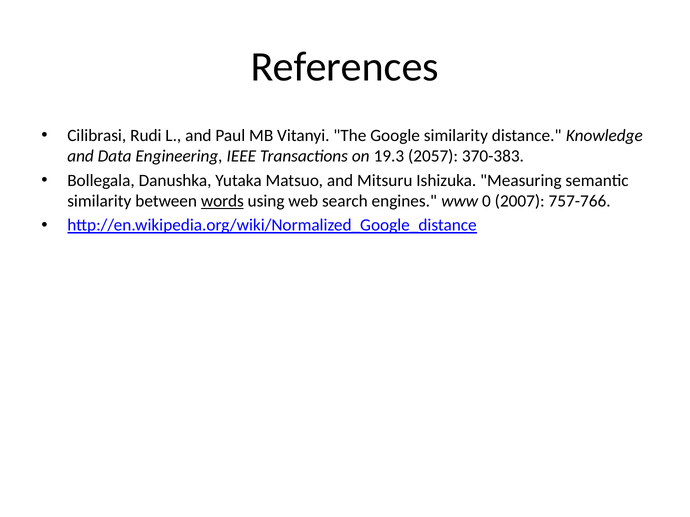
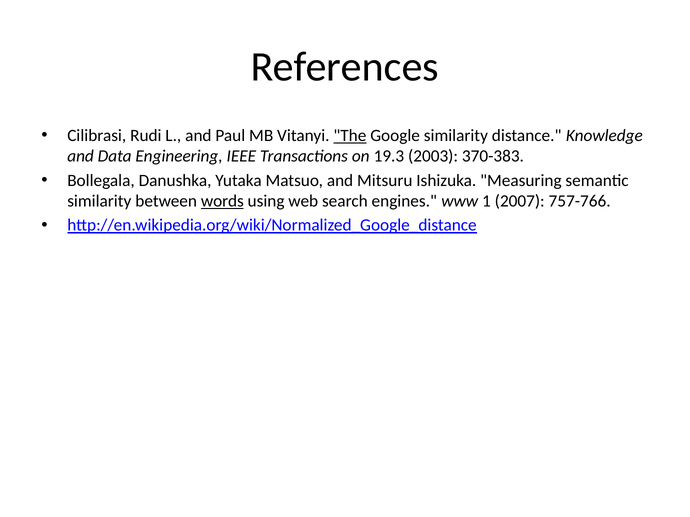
The underline: none -> present (350, 136)
2057: 2057 -> 2003 (433, 156)
0: 0 -> 1 (486, 201)
